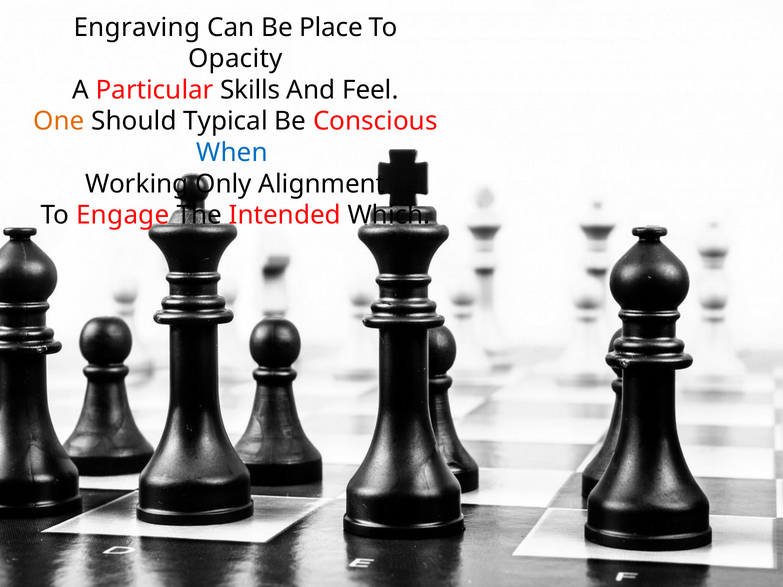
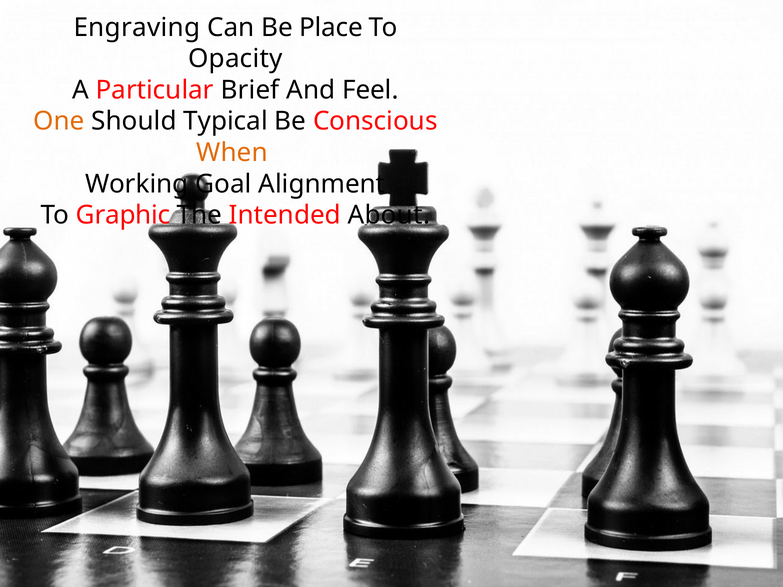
Skills: Skills -> Brief (250, 90)
When colour: blue -> orange (232, 153)
Only: Only -> Goal (223, 184)
Engage: Engage -> Graphic (123, 215)
Which: Which -> About (389, 215)
